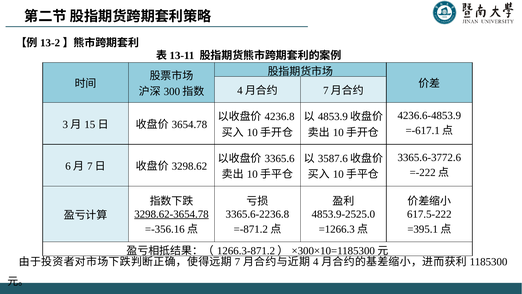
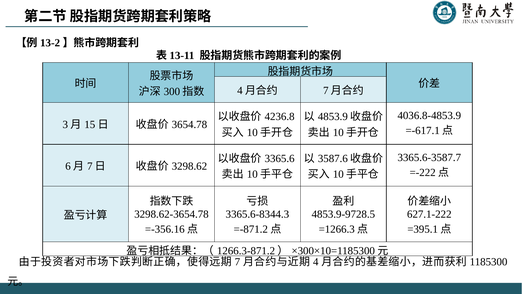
4236.6-4853.9: 4236.6-4853.9 -> 4036.8-4853.9 (429, 116)
3365.6-3772.6: 3365.6-3772.6 -> 3365.6-3587.7 (429, 157)
3298.62-3654.78 underline: present -> none (171, 214)
3365.6-2236.8: 3365.6-2236.8 -> 3365.6-8344.3 (257, 214)
4853.9-2525.0: 4853.9-2525.0 -> 4853.9-9728.5 (343, 214)
617.5-222: 617.5-222 -> 627.1-222 (429, 214)
